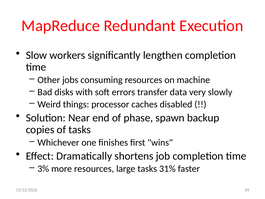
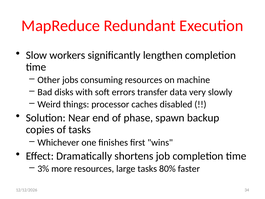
31%: 31% -> 80% (167, 169)
